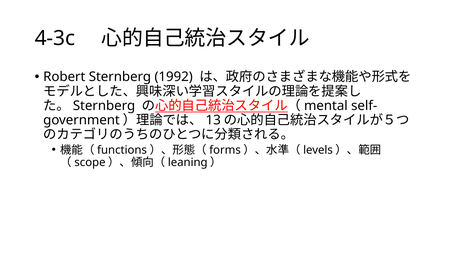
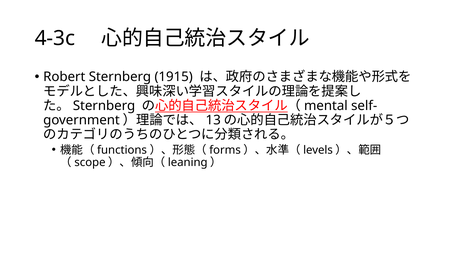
1992: 1992 -> 1915 (174, 77)
